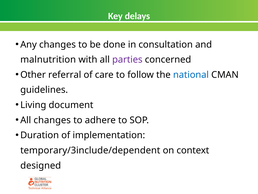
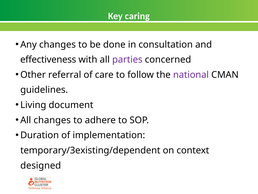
delays: delays -> caring (137, 16)
malnutrition: malnutrition -> effectiveness (48, 60)
national colour: blue -> purple (191, 75)
temporary/3include/dependent: temporary/3include/dependent -> temporary/3existing/dependent (90, 150)
